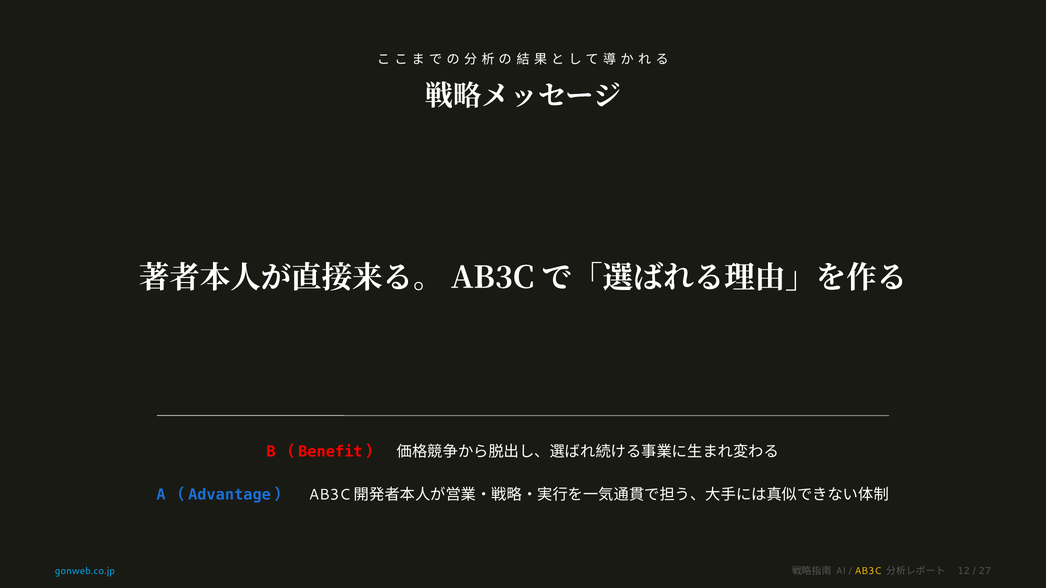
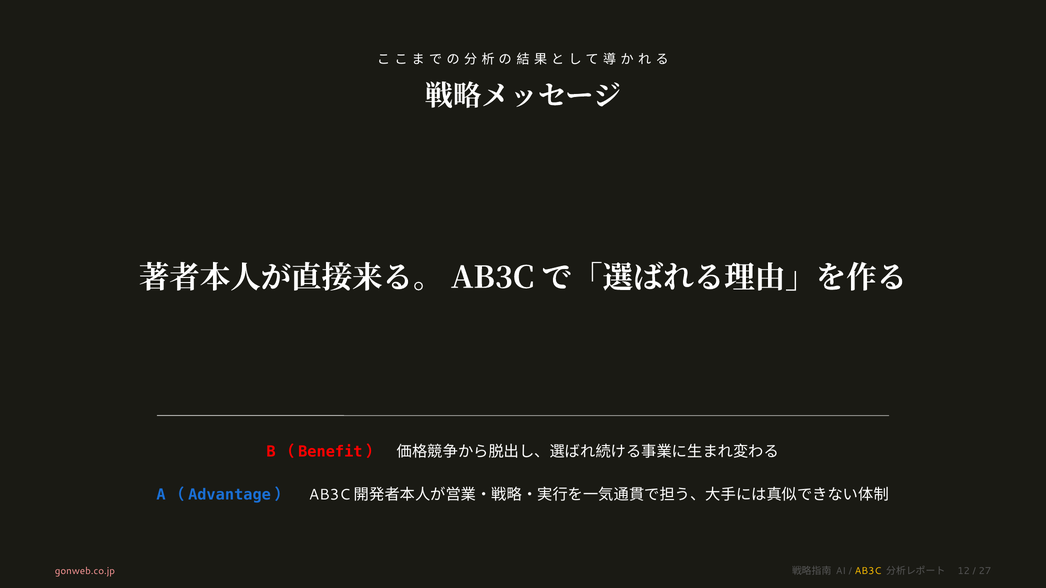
gonweb.co.jp colour: light blue -> pink (85, 571)
